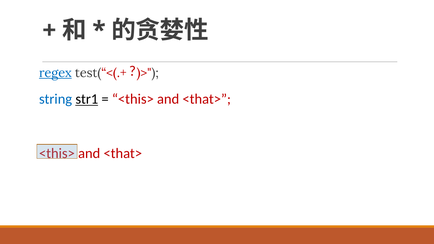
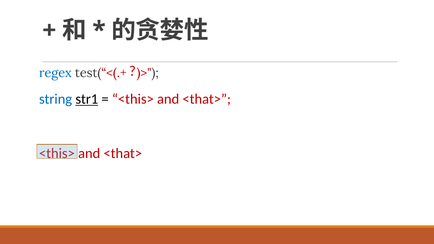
regex underline: present -> none (55, 73)
